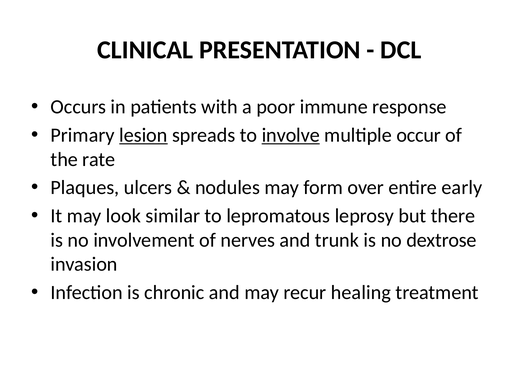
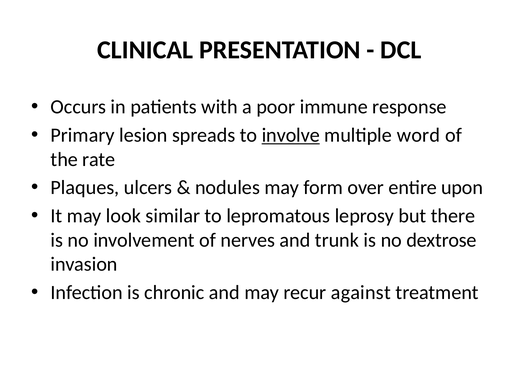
lesion underline: present -> none (143, 135)
occur: occur -> word (418, 135)
early: early -> upon (462, 188)
healing: healing -> against (361, 293)
